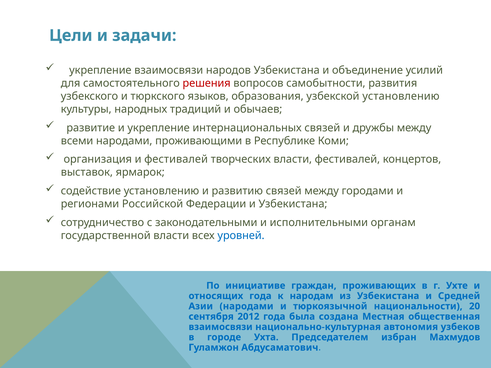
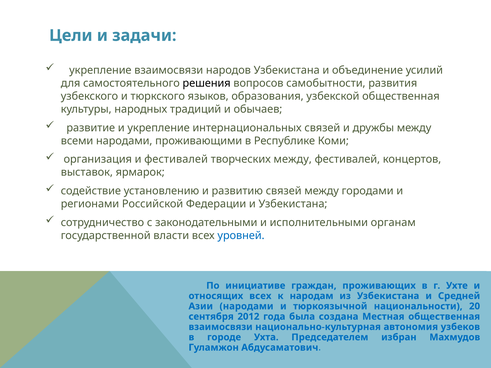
решения colour: red -> black (207, 83)
узбекской установлению: установлению -> общественная (401, 96)
творческих власти: власти -> между (293, 159)
относящих года: года -> всех (260, 296)
